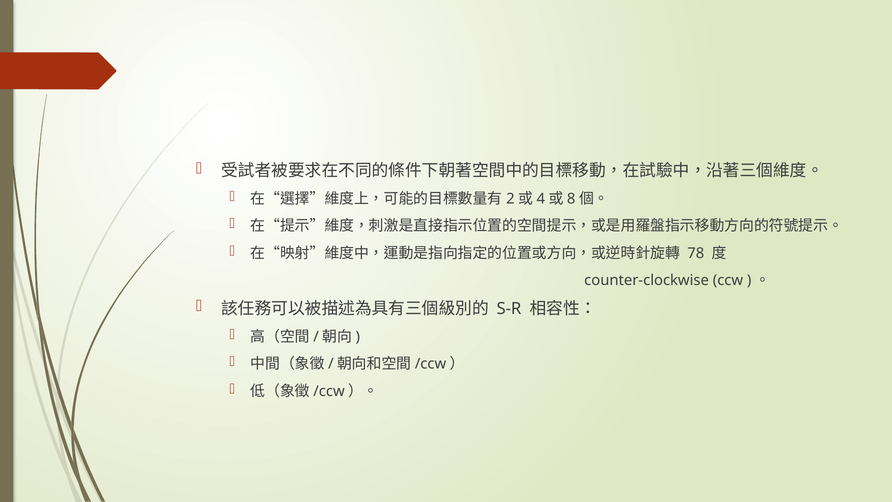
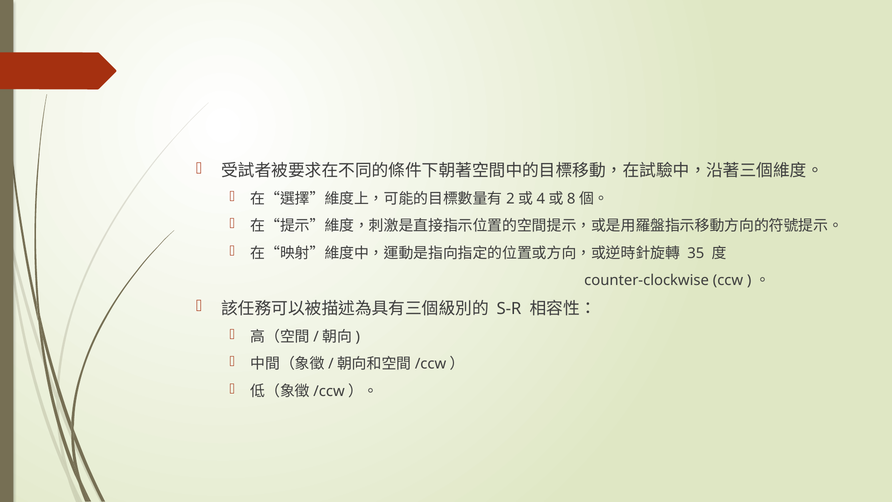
78: 78 -> 35 (696, 253)
